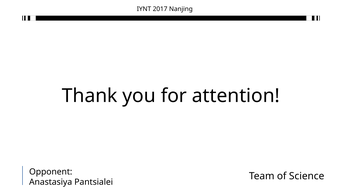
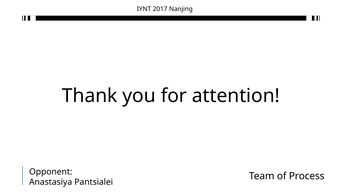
Science: Science -> Process (307, 176)
